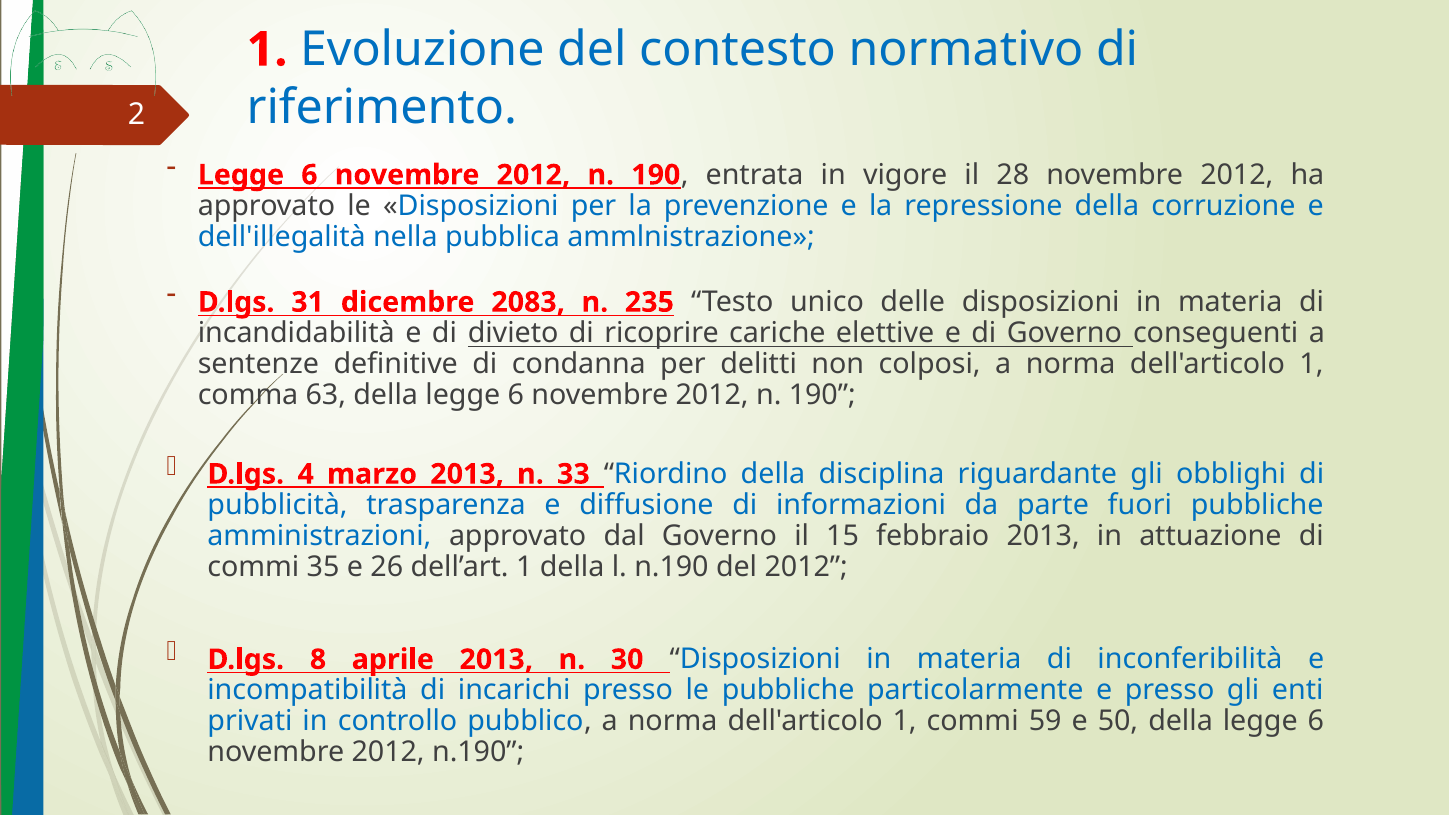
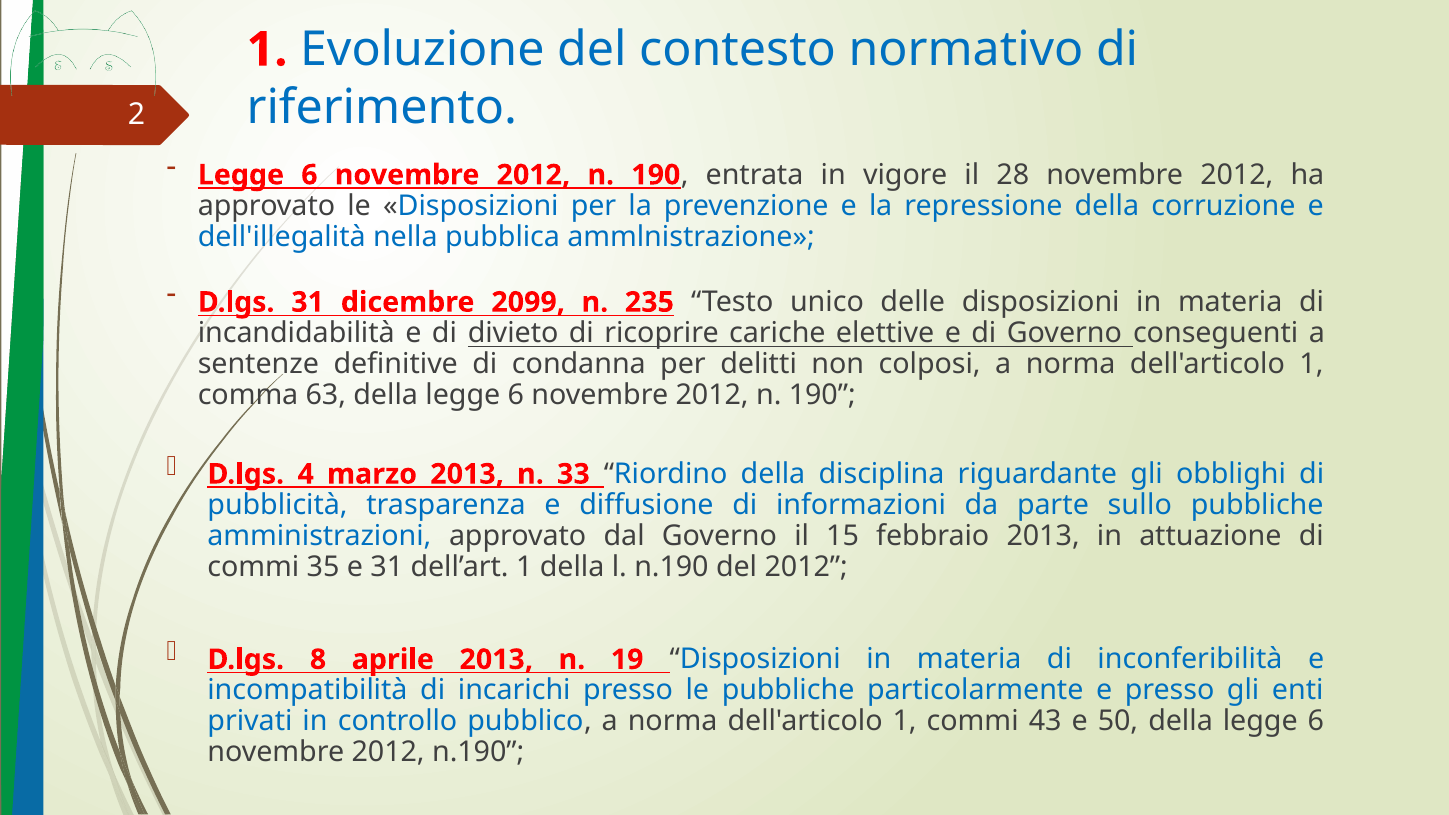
2083: 2083 -> 2099 (528, 302)
fuori: fuori -> sullo (1140, 505)
e 26: 26 -> 31 (387, 567)
30: 30 -> 19 (627, 660)
59: 59 -> 43 (1045, 722)
